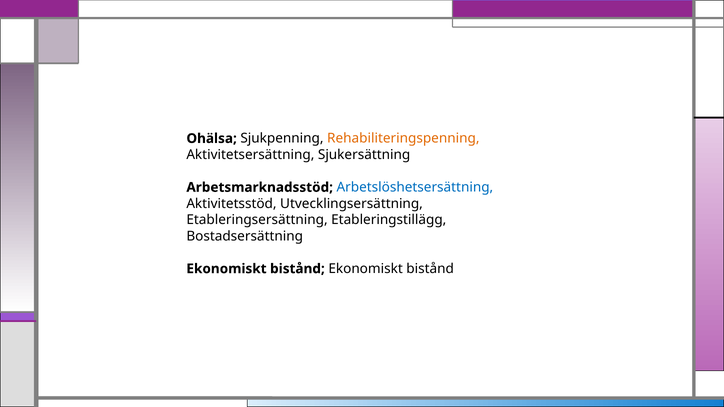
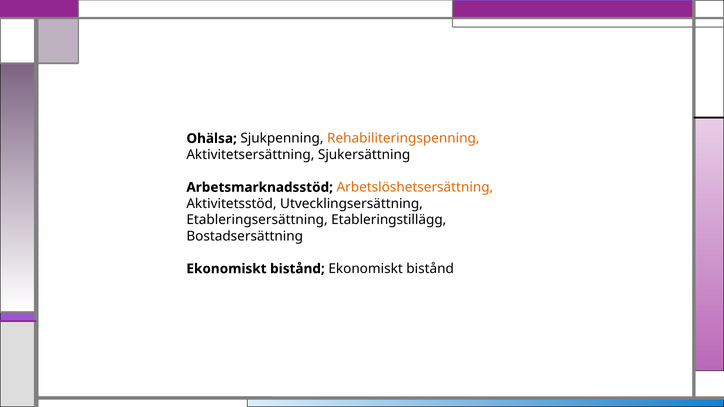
Arbetslöshetsersättning colour: blue -> orange (415, 188)
